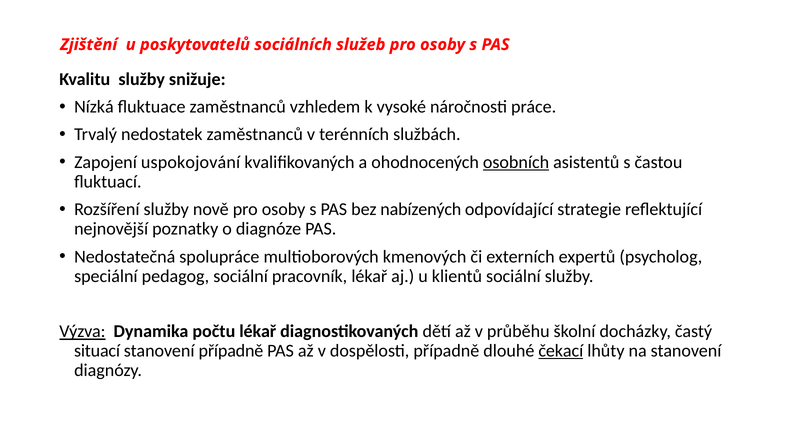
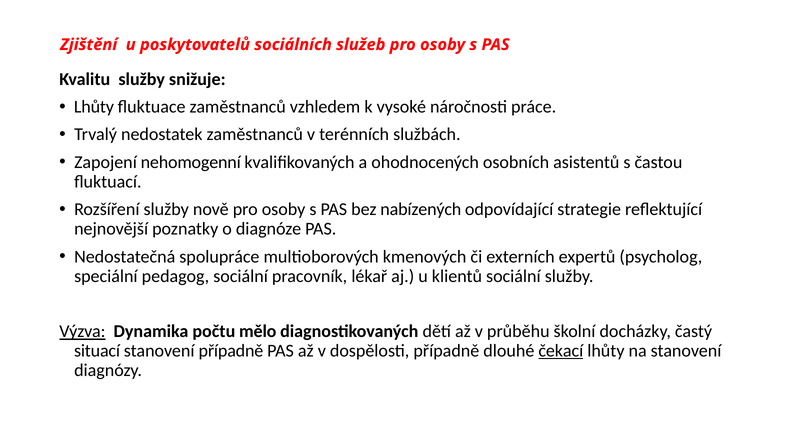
Nízká: Nízká -> Lhůty (94, 107)
uspokojování: uspokojování -> nehomogenní (191, 162)
osobních underline: present -> none (516, 162)
počtu lékař: lékař -> mělo (258, 332)
